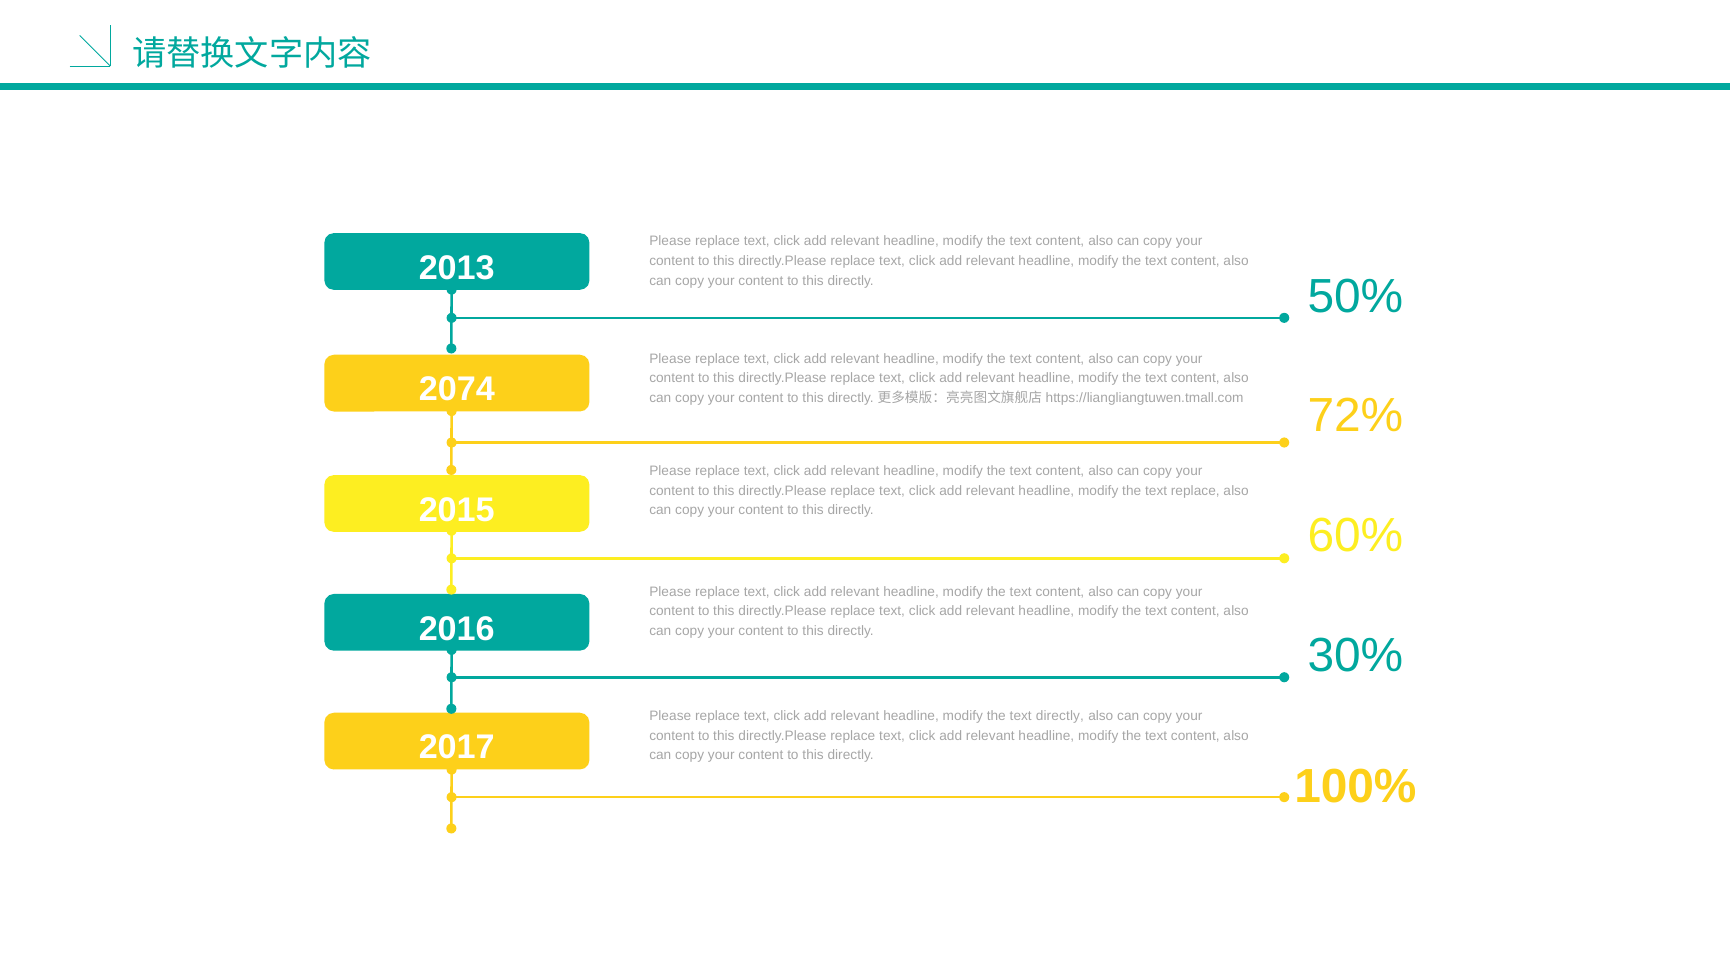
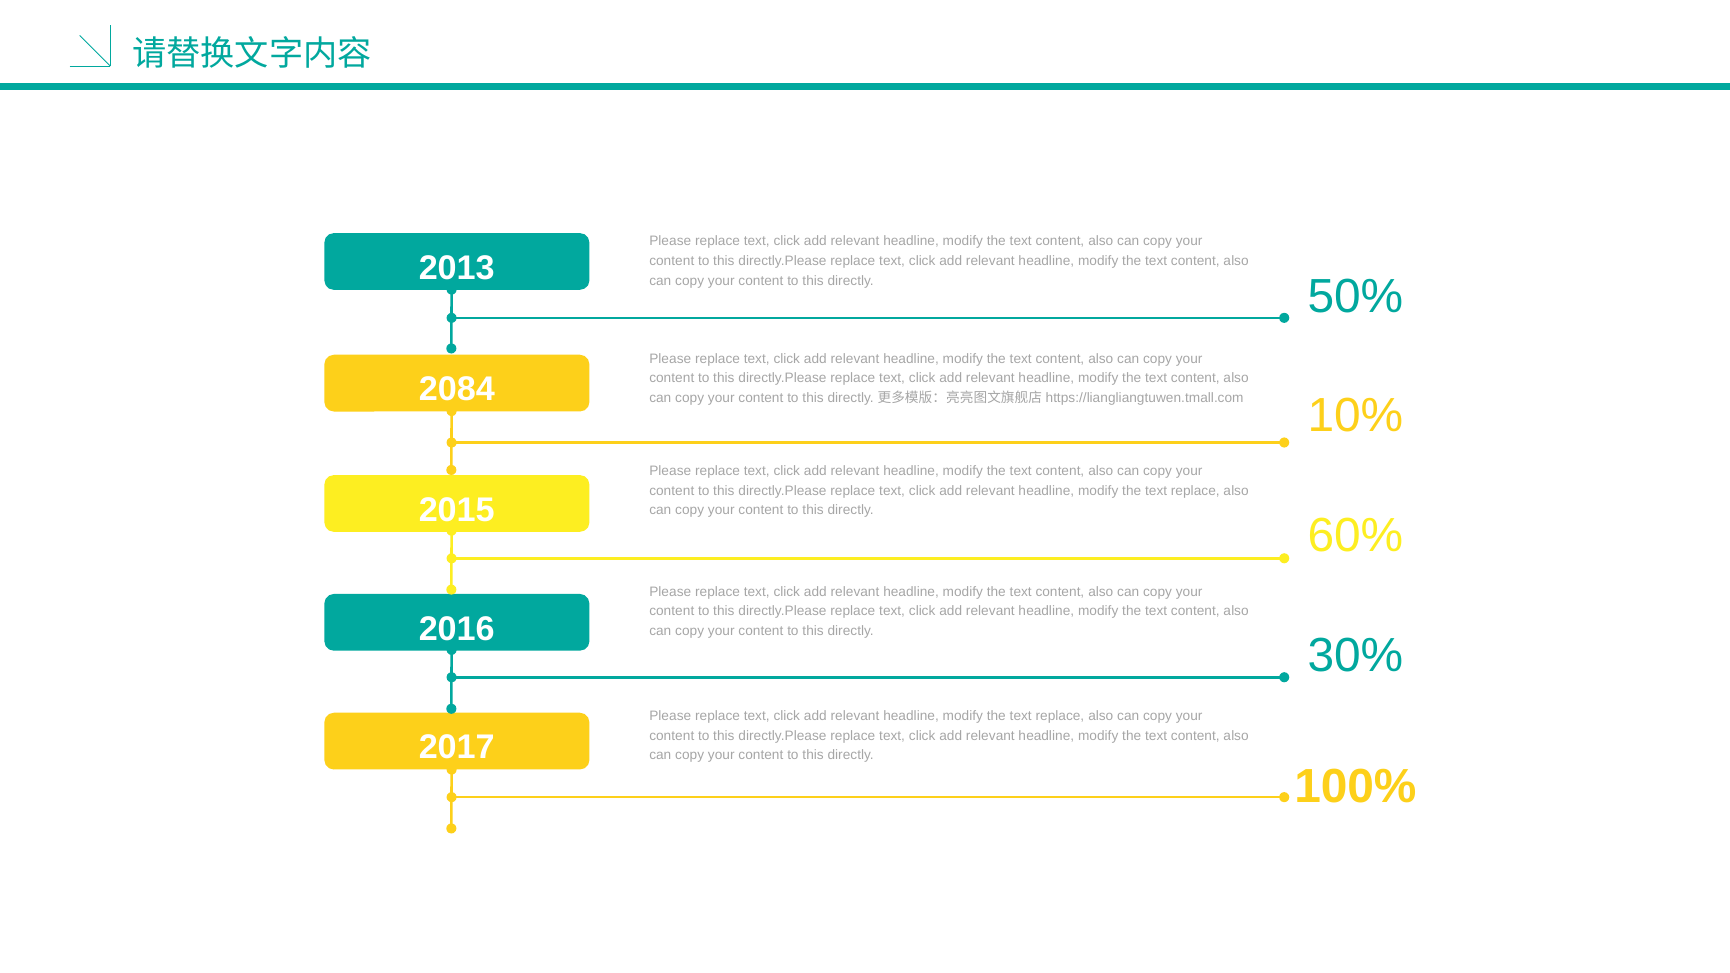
2074: 2074 -> 2084 (457, 390)
72%: 72% -> 10% (1355, 416)
directly: directly -> replace (1060, 716)
